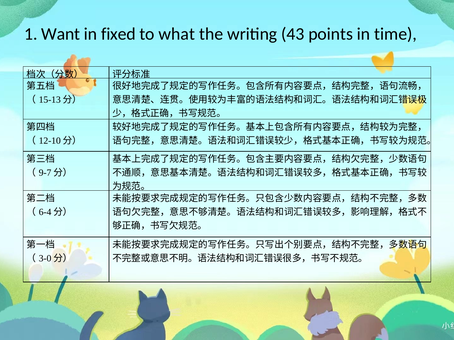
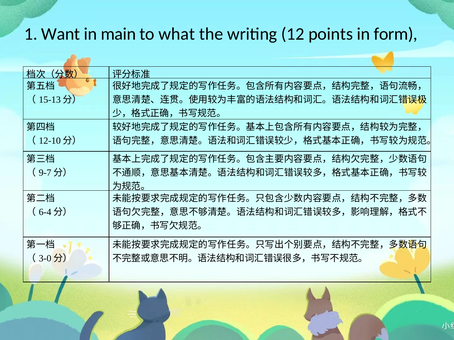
fixed: fixed -> main (118, 34)
43: 43 -> 12 (293, 34)
time: time -> form (396, 34)
